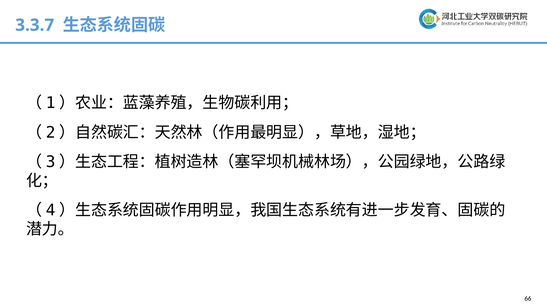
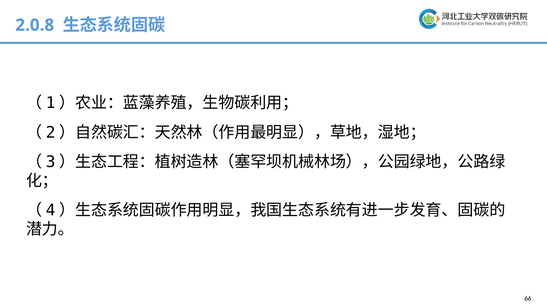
3.3.7: 3.3.7 -> 2.0.8 (35, 25)
